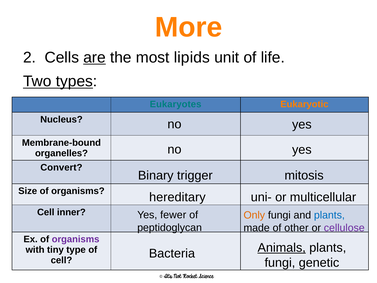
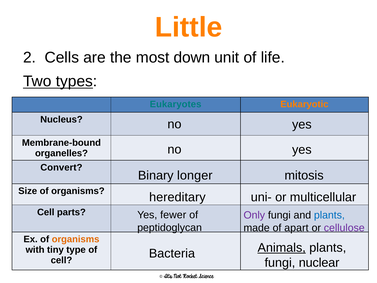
More: More -> Little (189, 27)
are underline: present -> none (95, 57)
lipids: lipids -> down (192, 57)
trigger: trigger -> longer (195, 175)
inner: inner -> parts (71, 212)
Only colour: orange -> purple (254, 215)
other: other -> apart (296, 228)
organisms colour: purple -> orange (76, 239)
genetic: genetic -> nuclear (319, 263)
